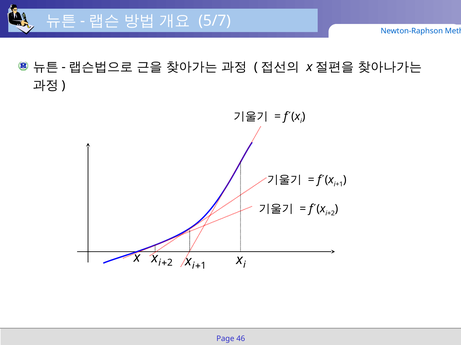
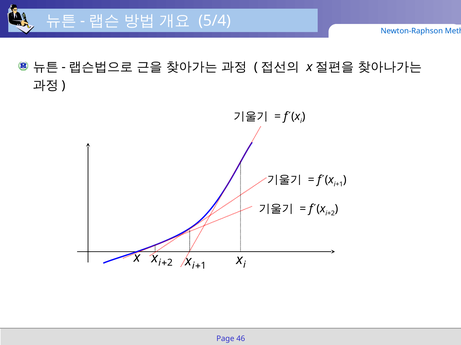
5/7: 5/7 -> 5/4 (215, 21)
